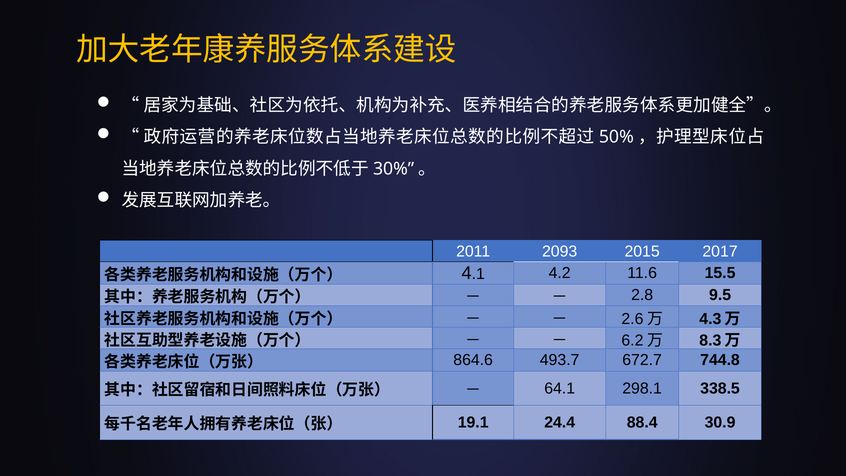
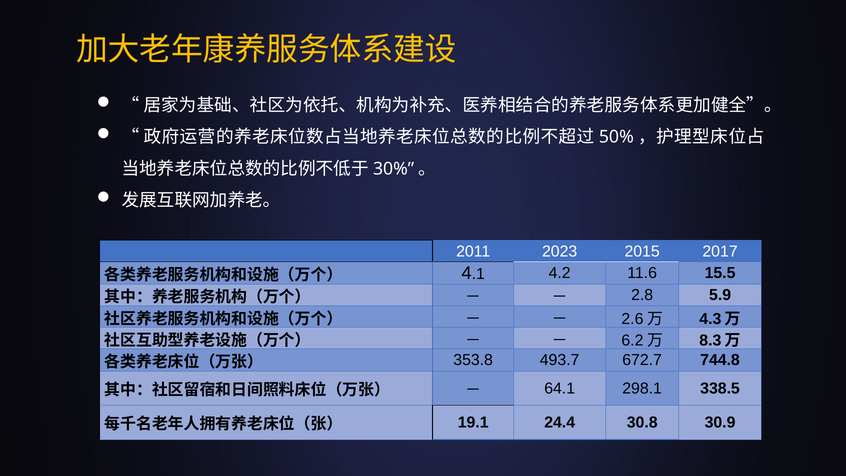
2093: 2093 -> 2023 (560, 251)
9.5: 9.5 -> 5.9 (720, 295)
864.6: 864.6 -> 353.8 (473, 360)
88.4: 88.4 -> 30.8 (642, 423)
